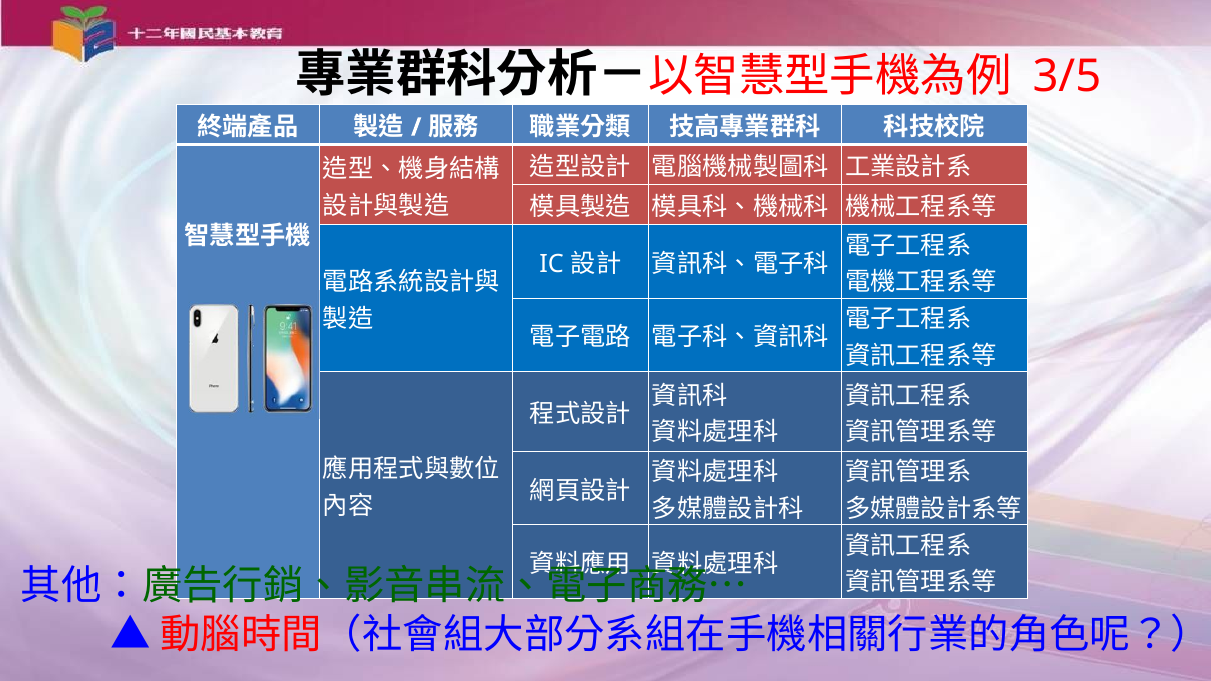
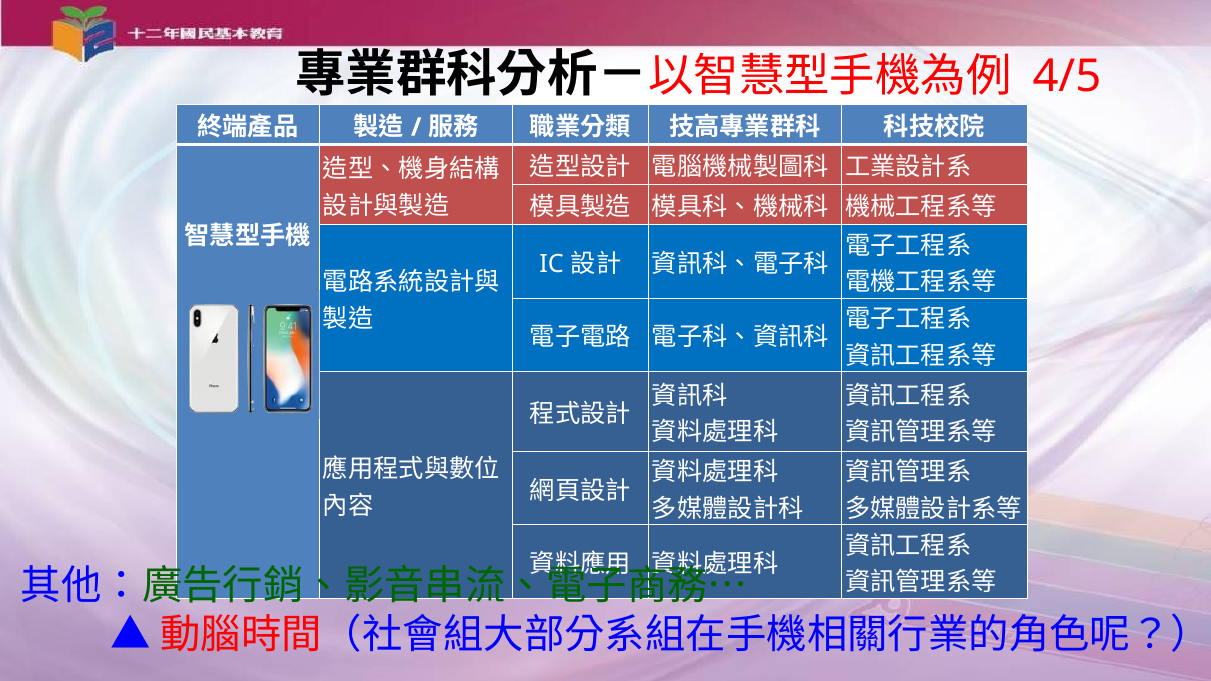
3/5: 3/5 -> 4/5 (1067, 77)
